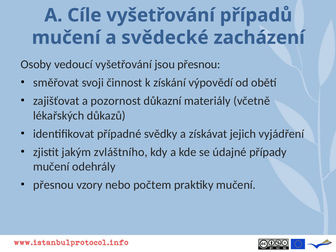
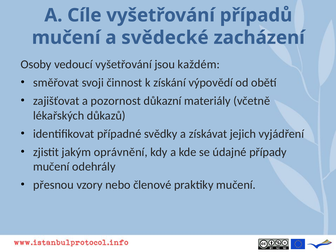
jsou přesnou: přesnou -> každém (199, 64)
zvláštního: zvláštního -> oprávnění (121, 152)
počtem: počtem -> členové (152, 185)
